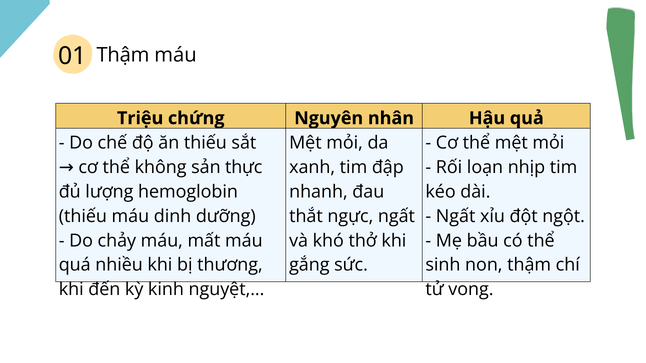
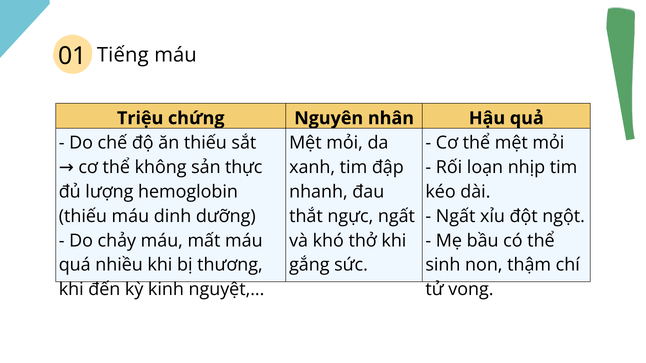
01 Thậm: Thậm -> Tiếng (123, 55)
